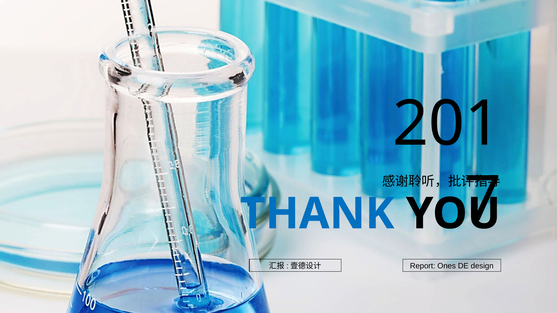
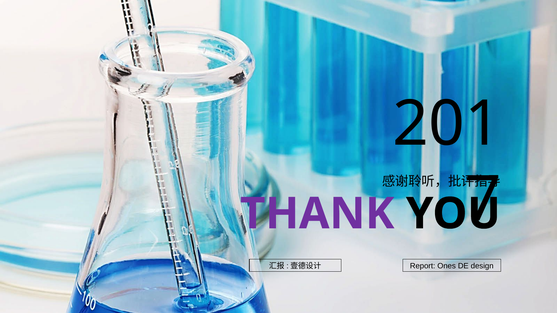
THANK colour: blue -> purple (317, 214)
